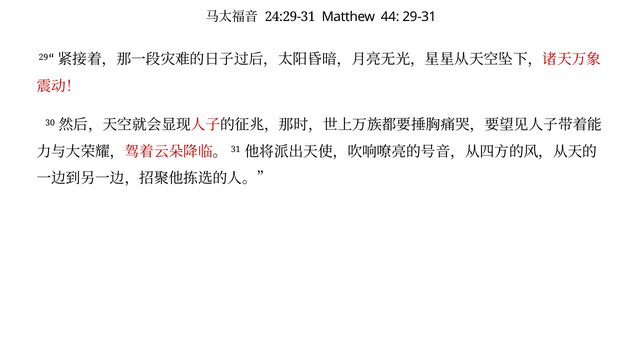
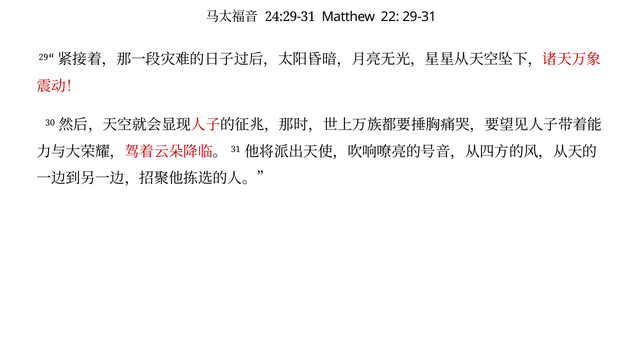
44: 44 -> 22 (390, 17)
